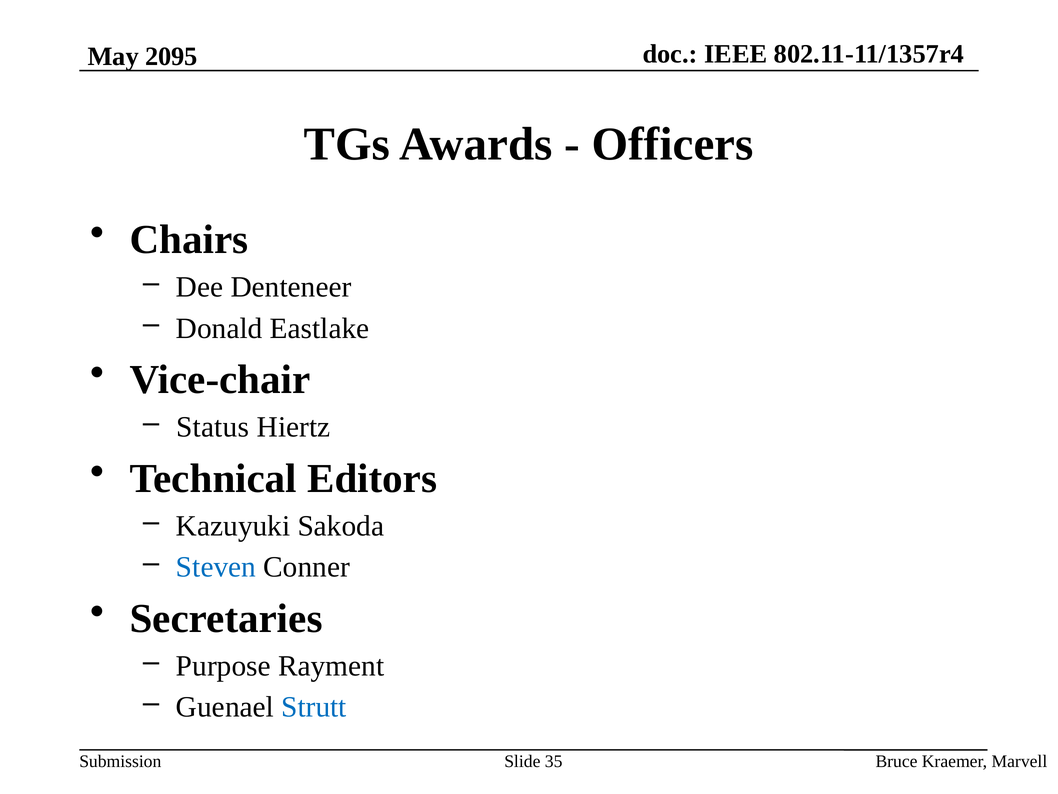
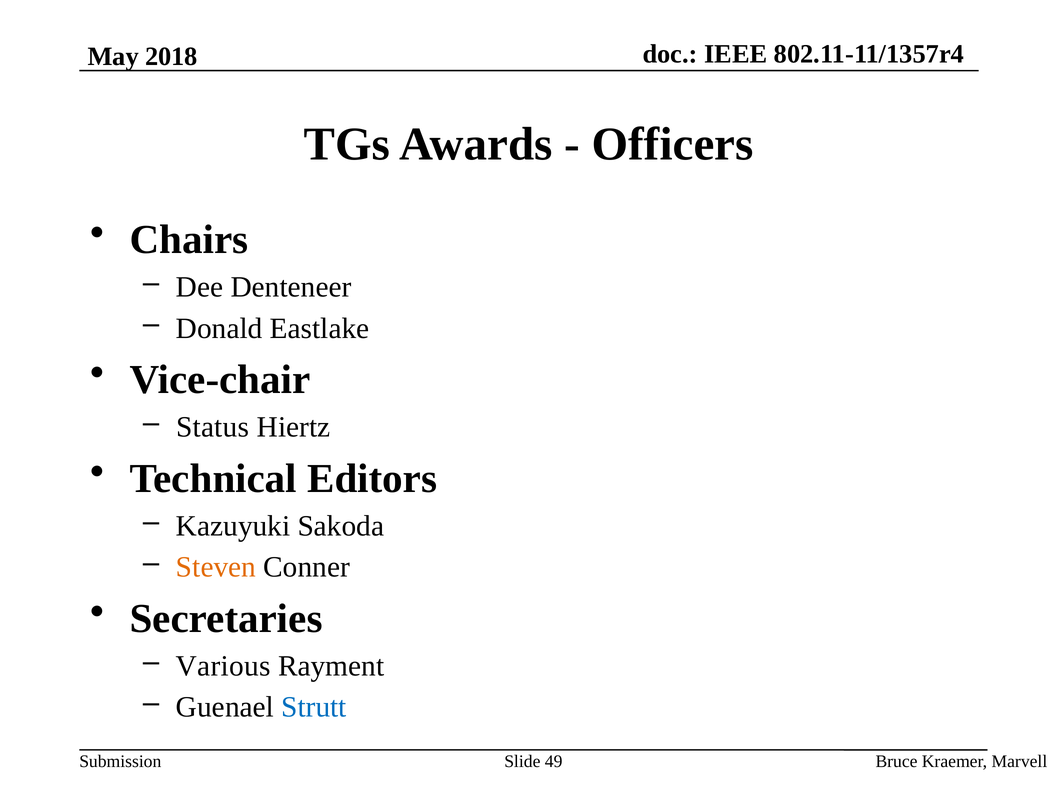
2095: 2095 -> 2018 (171, 57)
Steven colour: blue -> orange (216, 567)
Purpose: Purpose -> Various (223, 666)
35: 35 -> 49 (554, 761)
